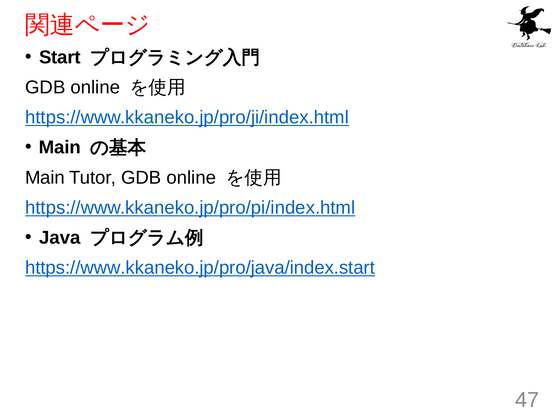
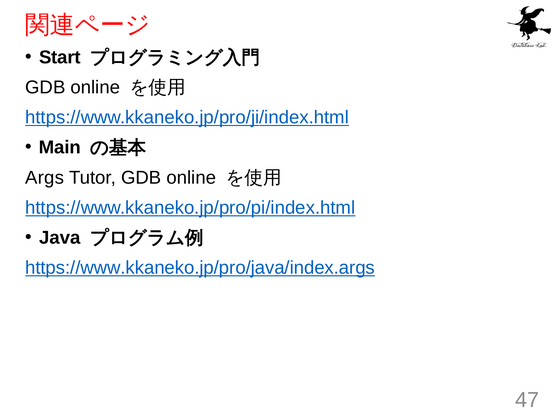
Main: Main -> Args (45, 177)
https://www.kkaneko.jp/pro/java/index.start: https://www.kkaneko.jp/pro/java/index.start -> https://www.kkaneko.jp/pro/java/index.args (200, 268)
